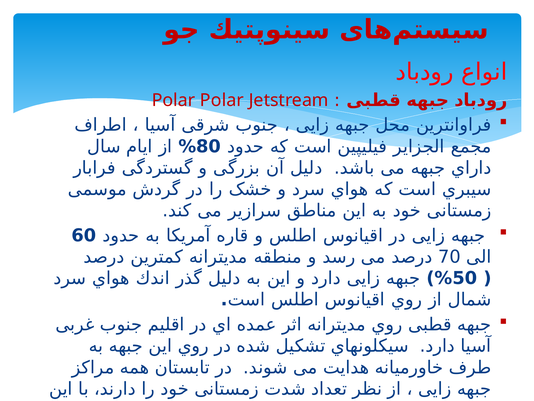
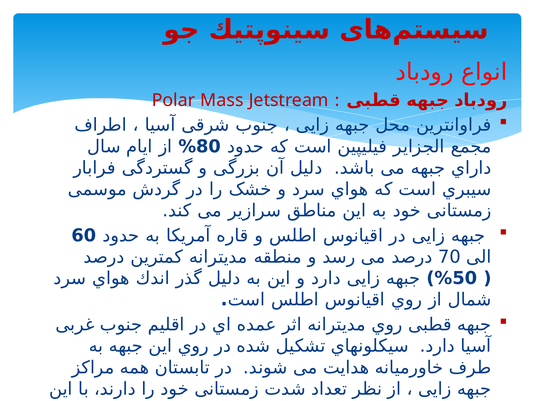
Polar Polar: Polar -> Mass (222, 100)
